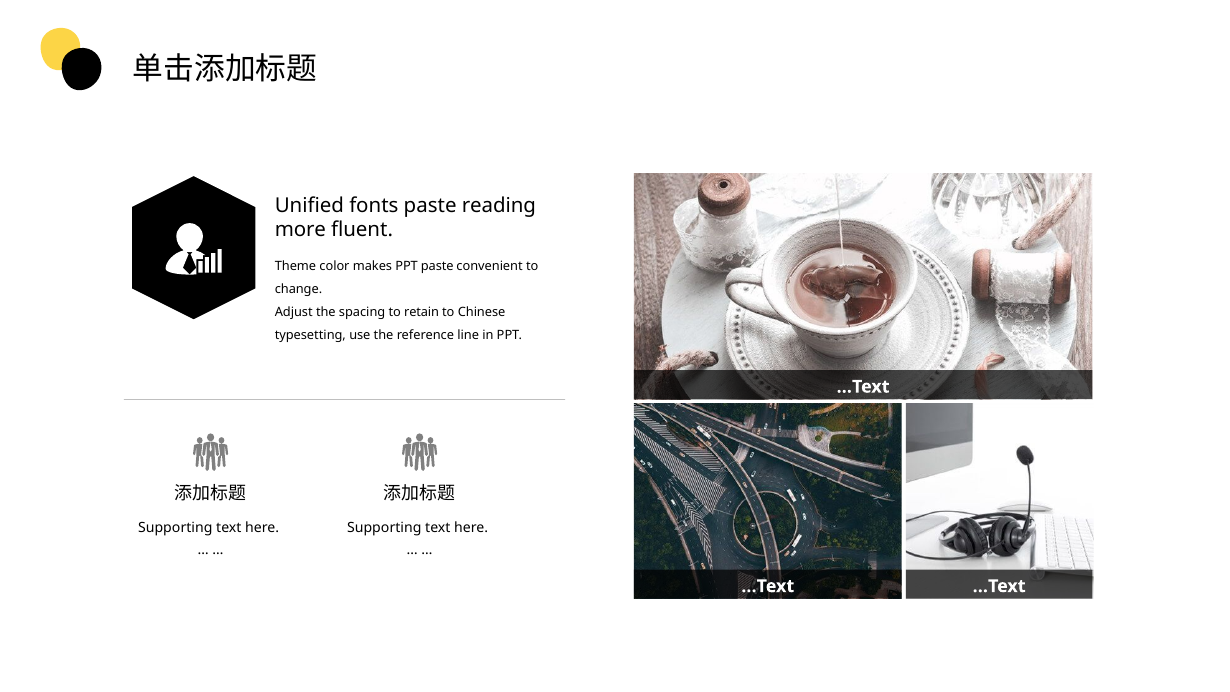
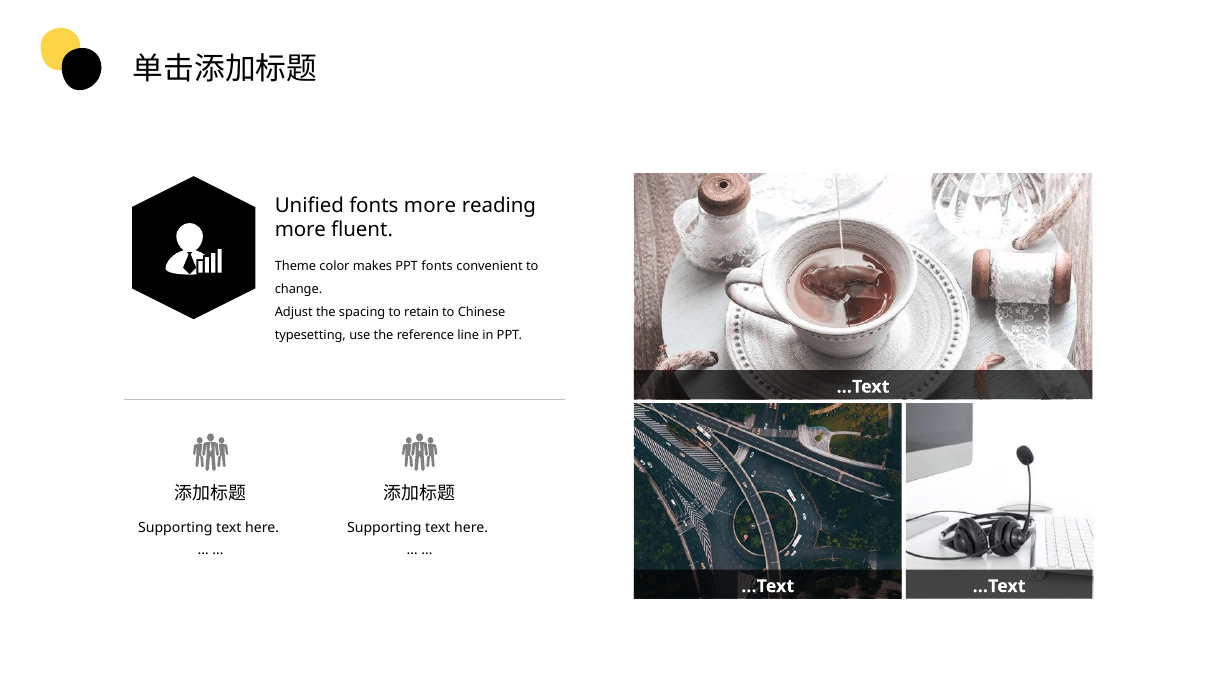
fonts paste: paste -> more (430, 205)
PPT paste: paste -> fonts (437, 266)
